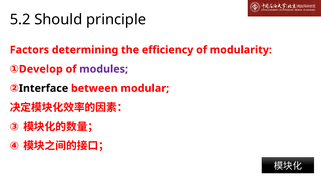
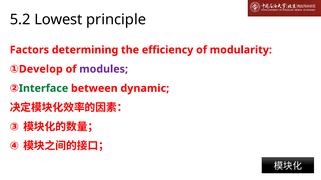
Should: Should -> Lowest (58, 19)
Interface colour: black -> green (44, 89)
modular: modular -> dynamic (145, 89)
